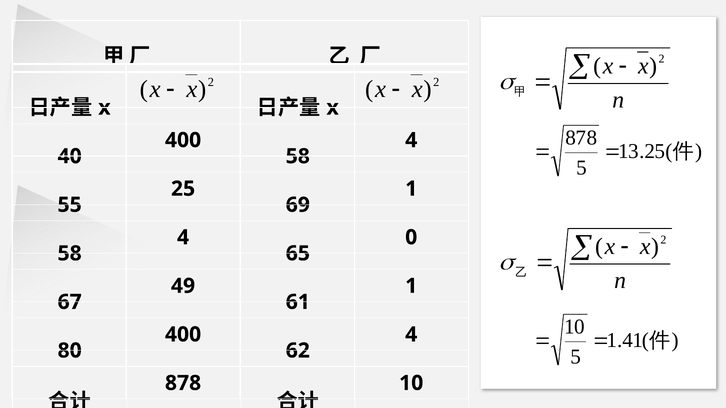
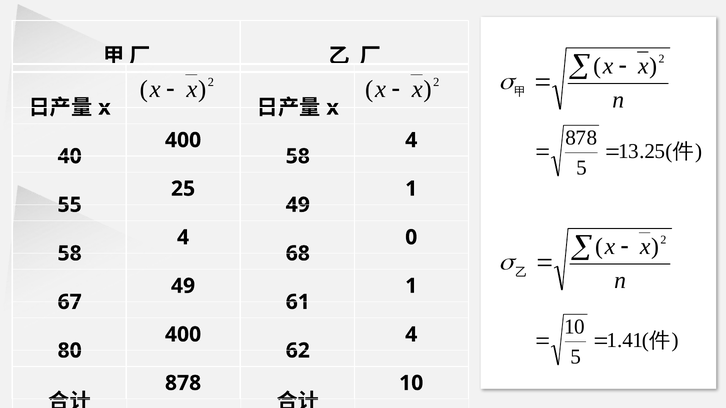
55 69: 69 -> 49 (298, 205)
65: 65 -> 68 (298, 254)
